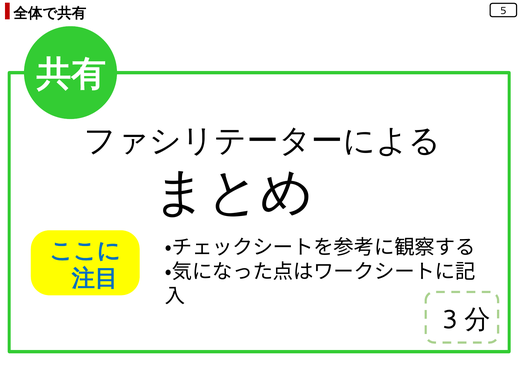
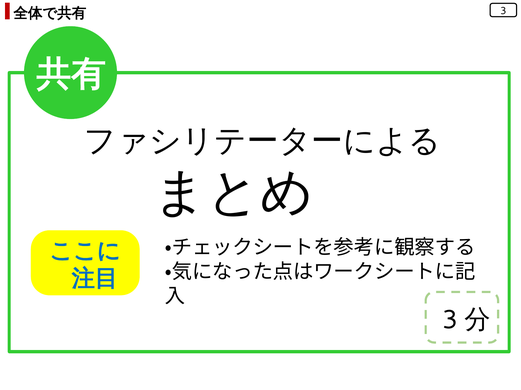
5: 5 -> 3 (503, 11)
